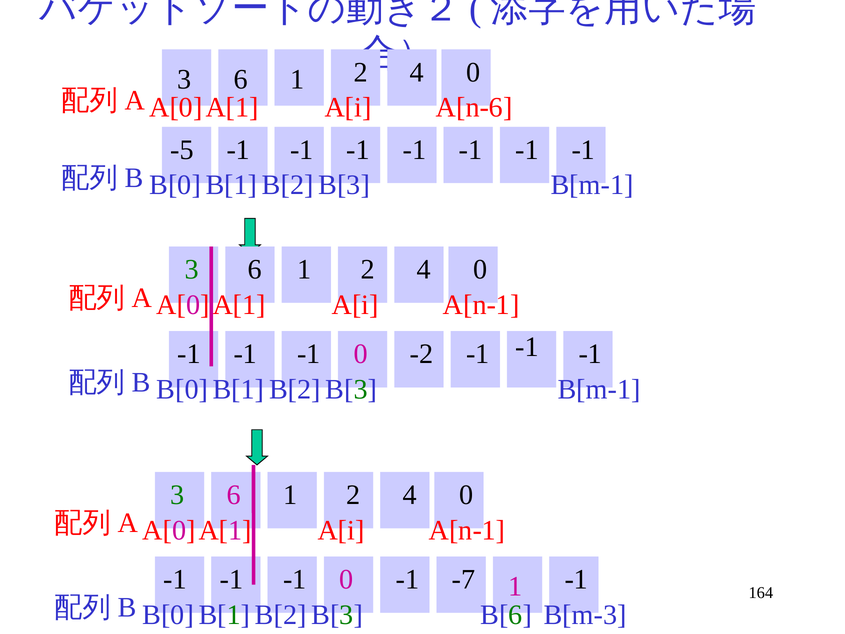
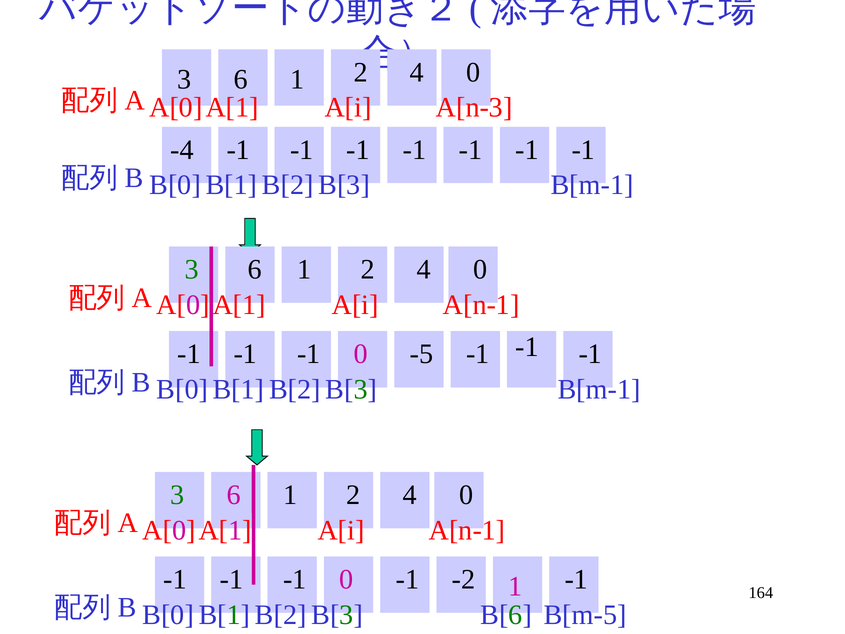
A[n-6: A[n-6 -> A[n-3 (474, 108)
-5: -5 -> -4 (182, 150)
-2: -2 -> -5 (422, 354)
-7: -7 -> -2 (464, 579)
B[m-3: B[m-3 -> B[m-5 (585, 615)
